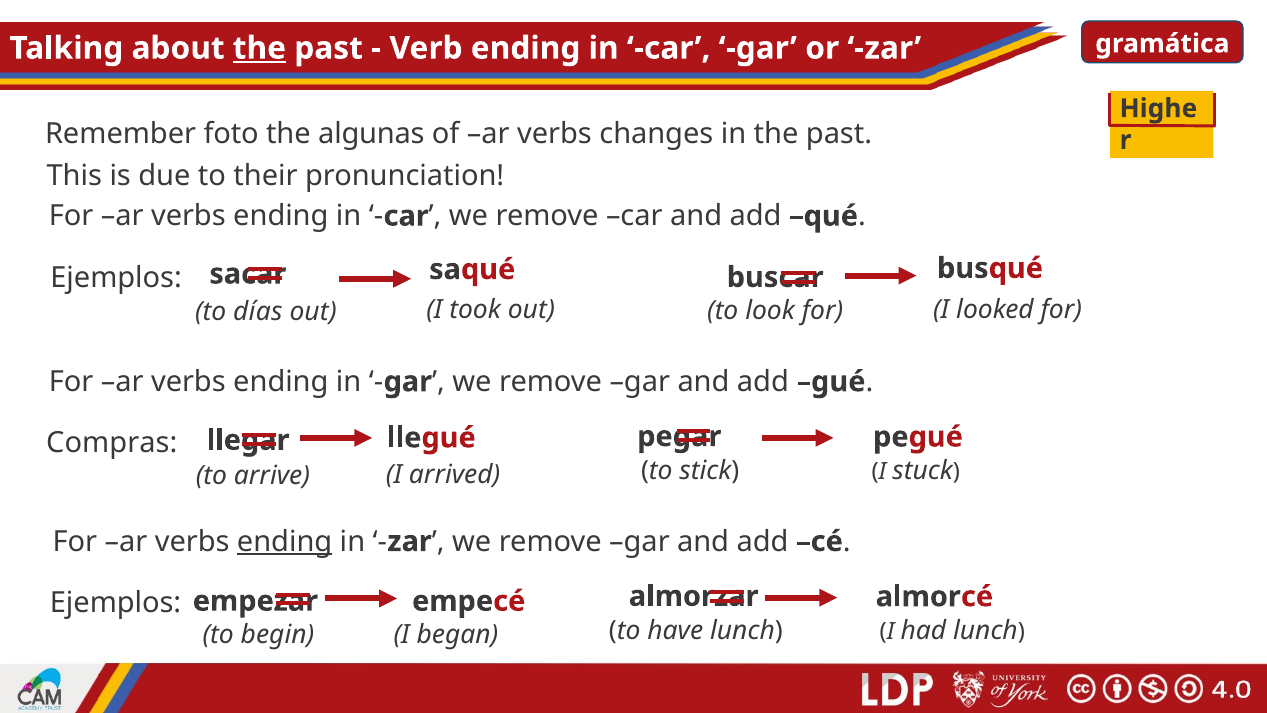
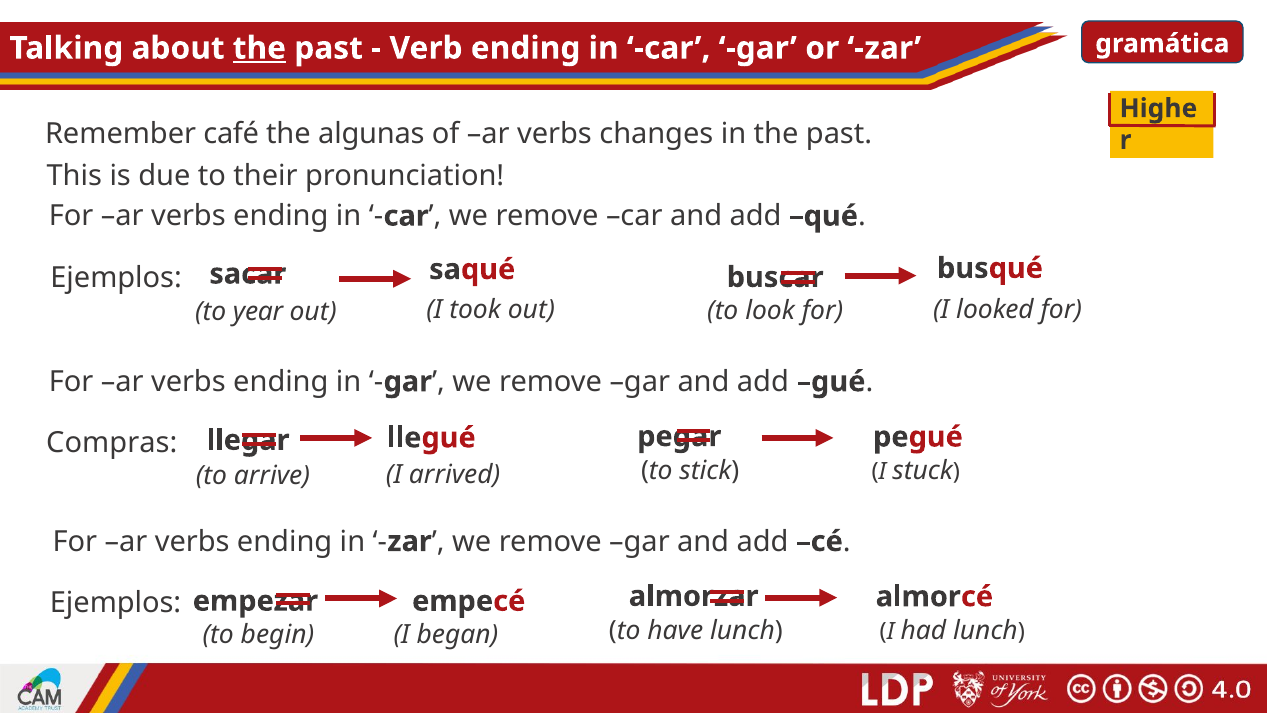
foto: foto -> café (231, 134)
días: días -> year (258, 311)
ending underline: present -> none (285, 541)
